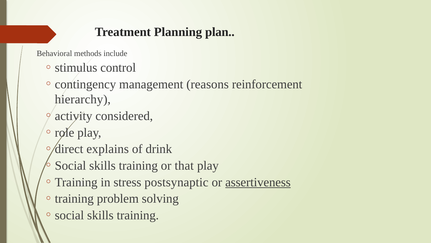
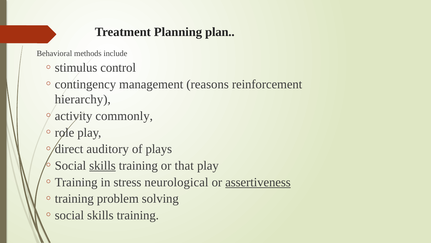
considered: considered -> commonly (124, 116)
explains: explains -> auditory (108, 149)
drink: drink -> plays (159, 149)
skills underline: none -> present (102, 165)
postsynaptic: postsynaptic -> neurological (176, 182)
